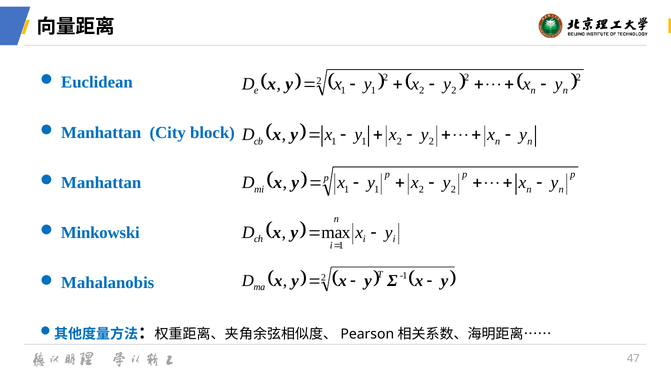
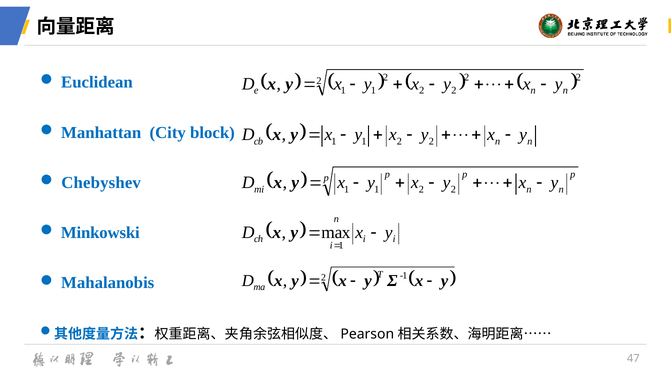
Manhattan: Manhattan -> Chebyshev (101, 183)
